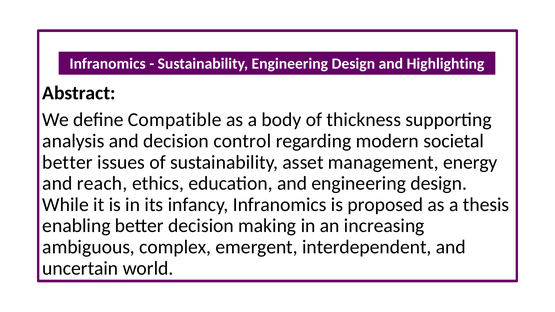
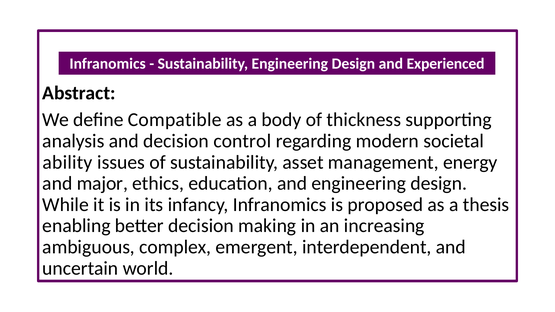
Highlighting: Highlighting -> Experienced (446, 64)
better: better -> ability (68, 162)
reach: reach -> major (102, 184)
